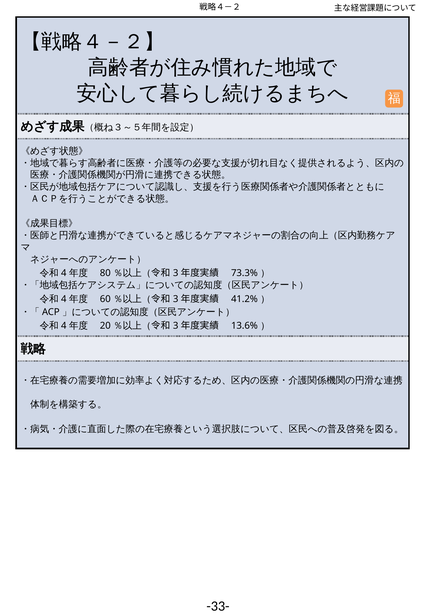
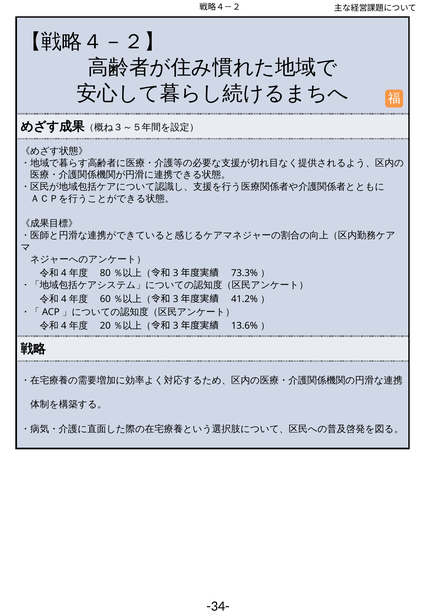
-33-: -33- -> -34- (218, 607)
